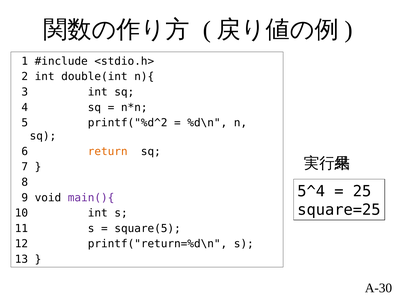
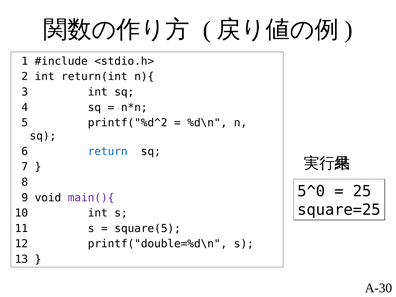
double(int: double(int -> return(int (94, 77)
return colour: orange -> blue (108, 151)
5^4: 5^4 -> 5^0 (311, 191)
printf("return=%d\n: printf("return=%d\n -> printf("double=%d\n (157, 244)
